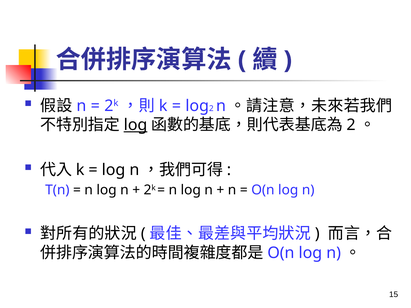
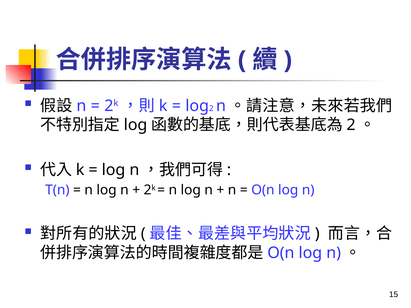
log underline: present -> none (136, 125)
